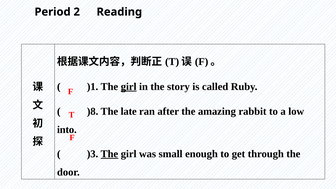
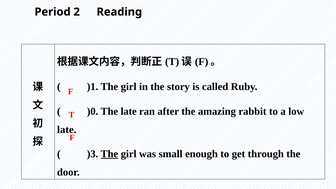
girl underline: present -> none (129, 87)
)8: )8 -> )0 (93, 111)
into: into -> late (67, 130)
